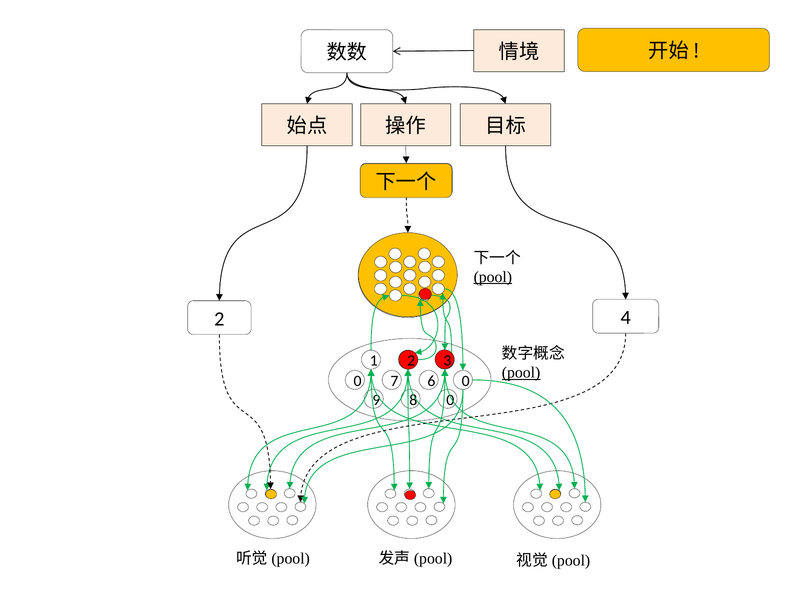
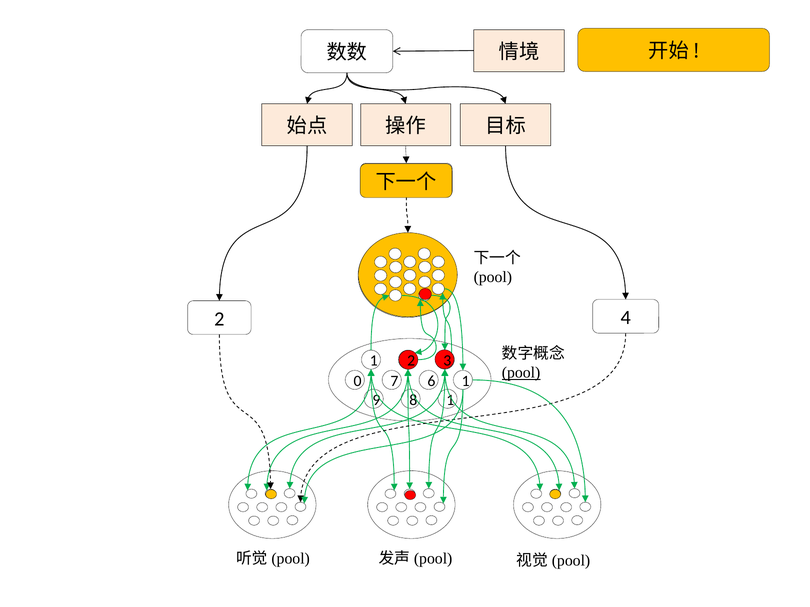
pool underline: present -> none (493, 277)
0 0: 0 -> 1 (466, 381)
9 0: 0 -> 1 (450, 400)
